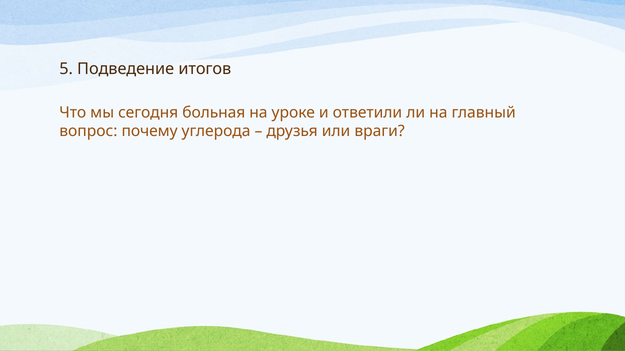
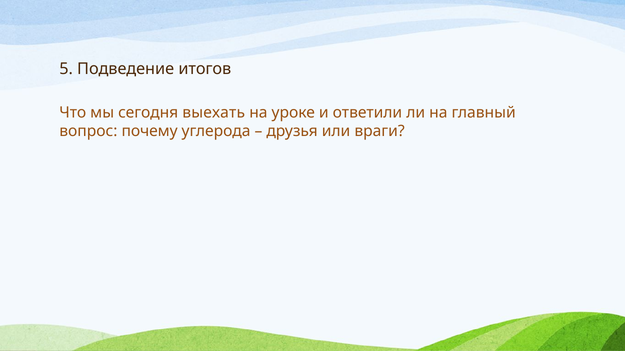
больная: больная -> выехать (214, 113)
